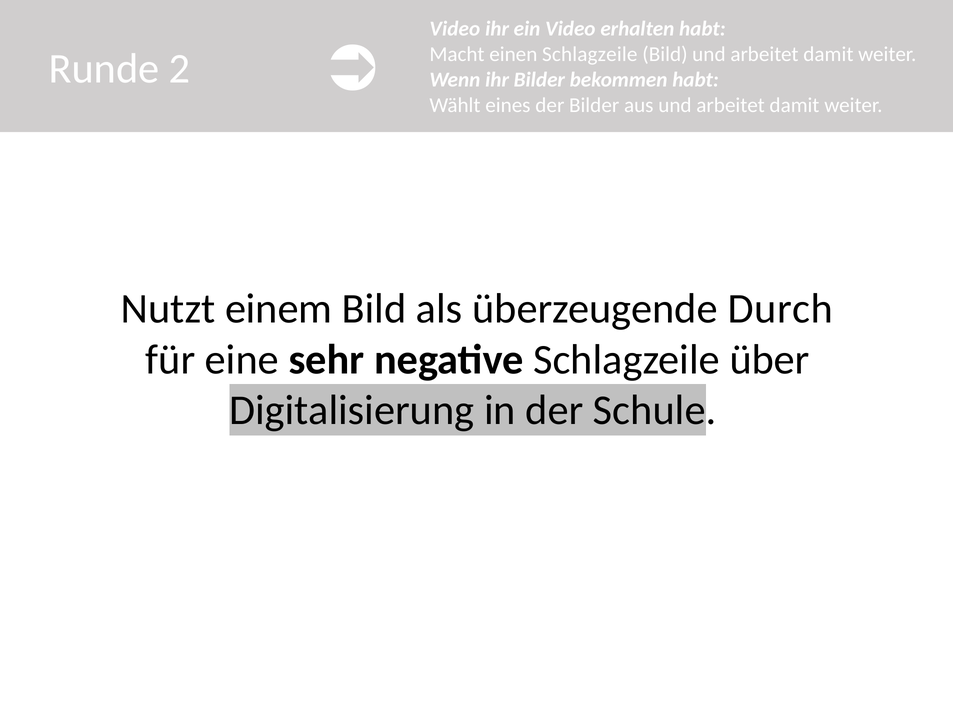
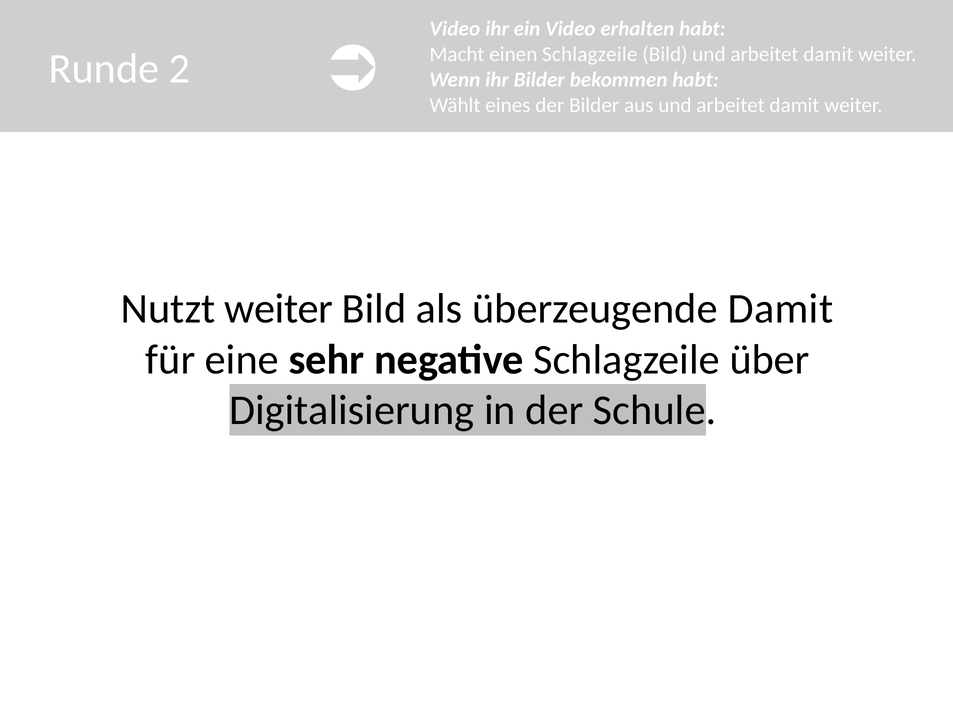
Nutzt einem: einem -> weiter (279, 309)
überzeugende Durch: Durch -> Damit (780, 309)
